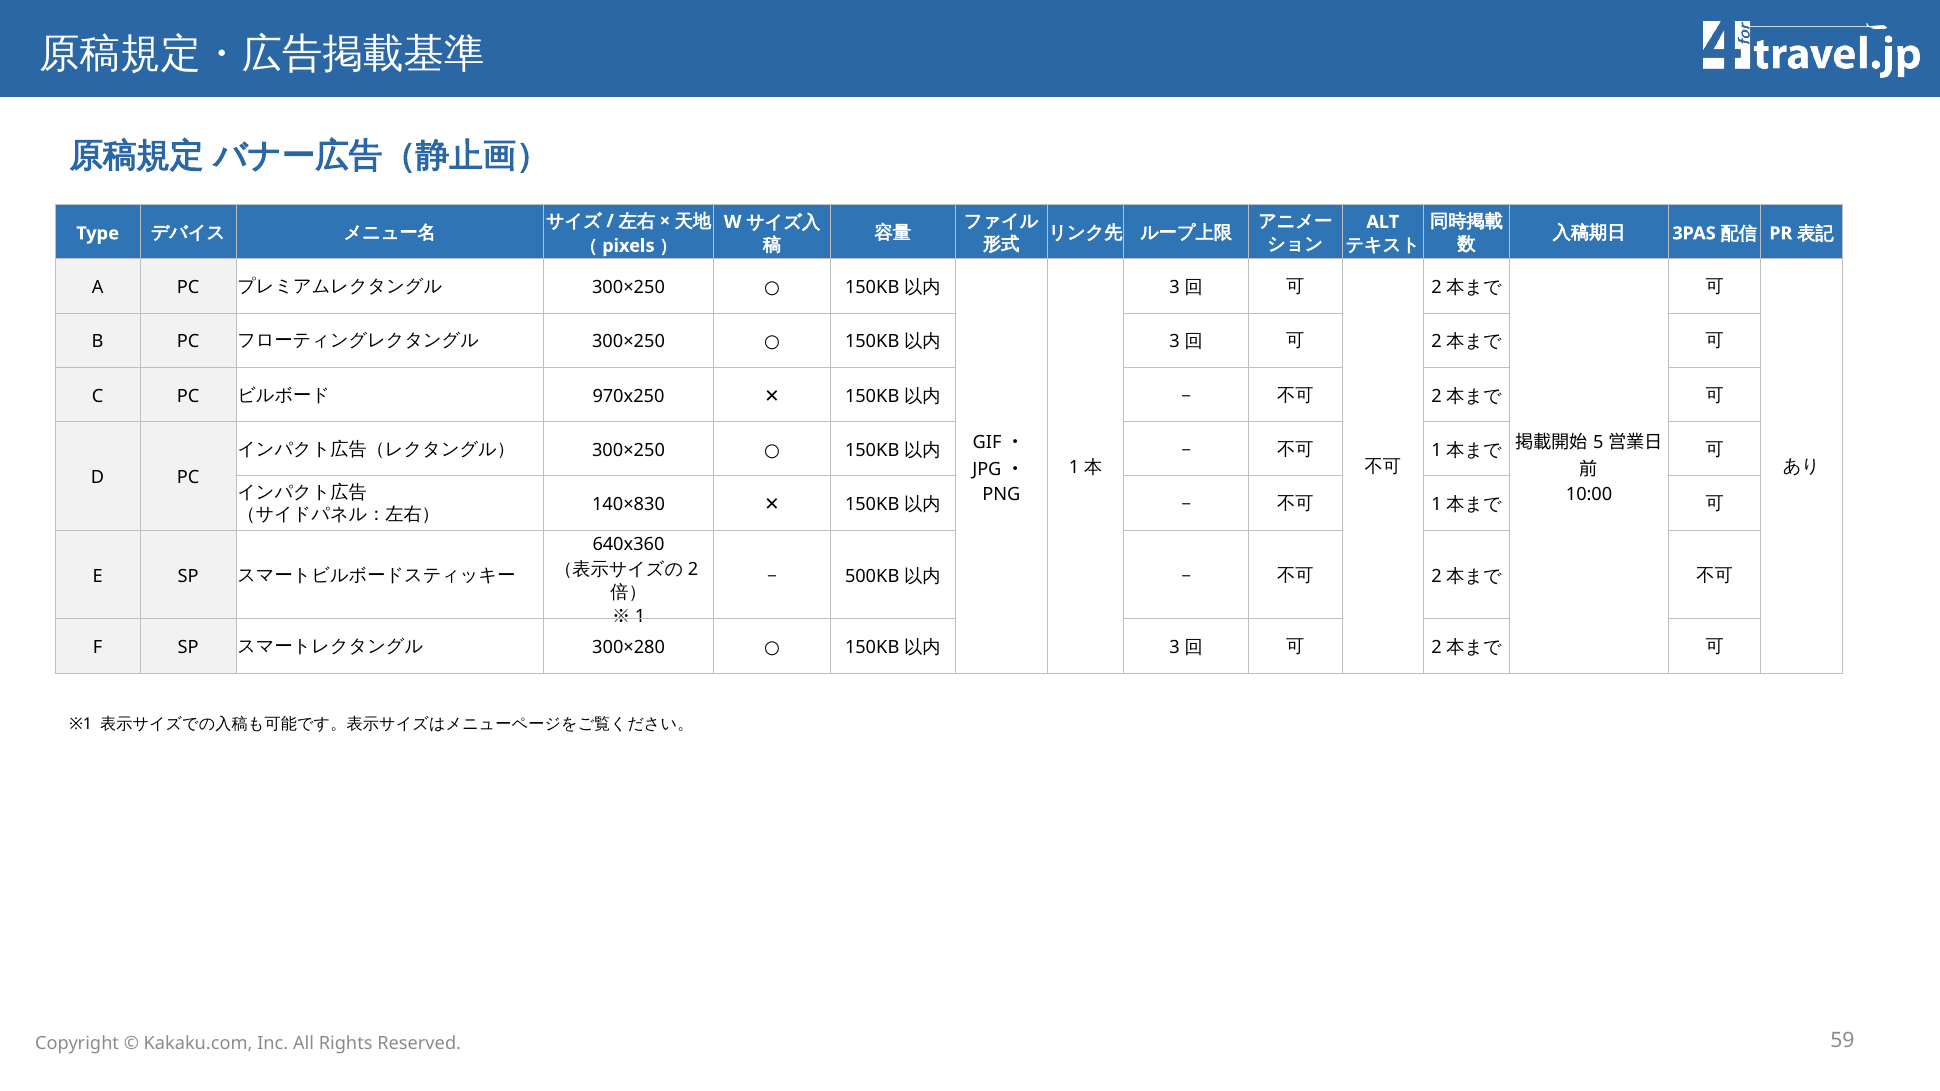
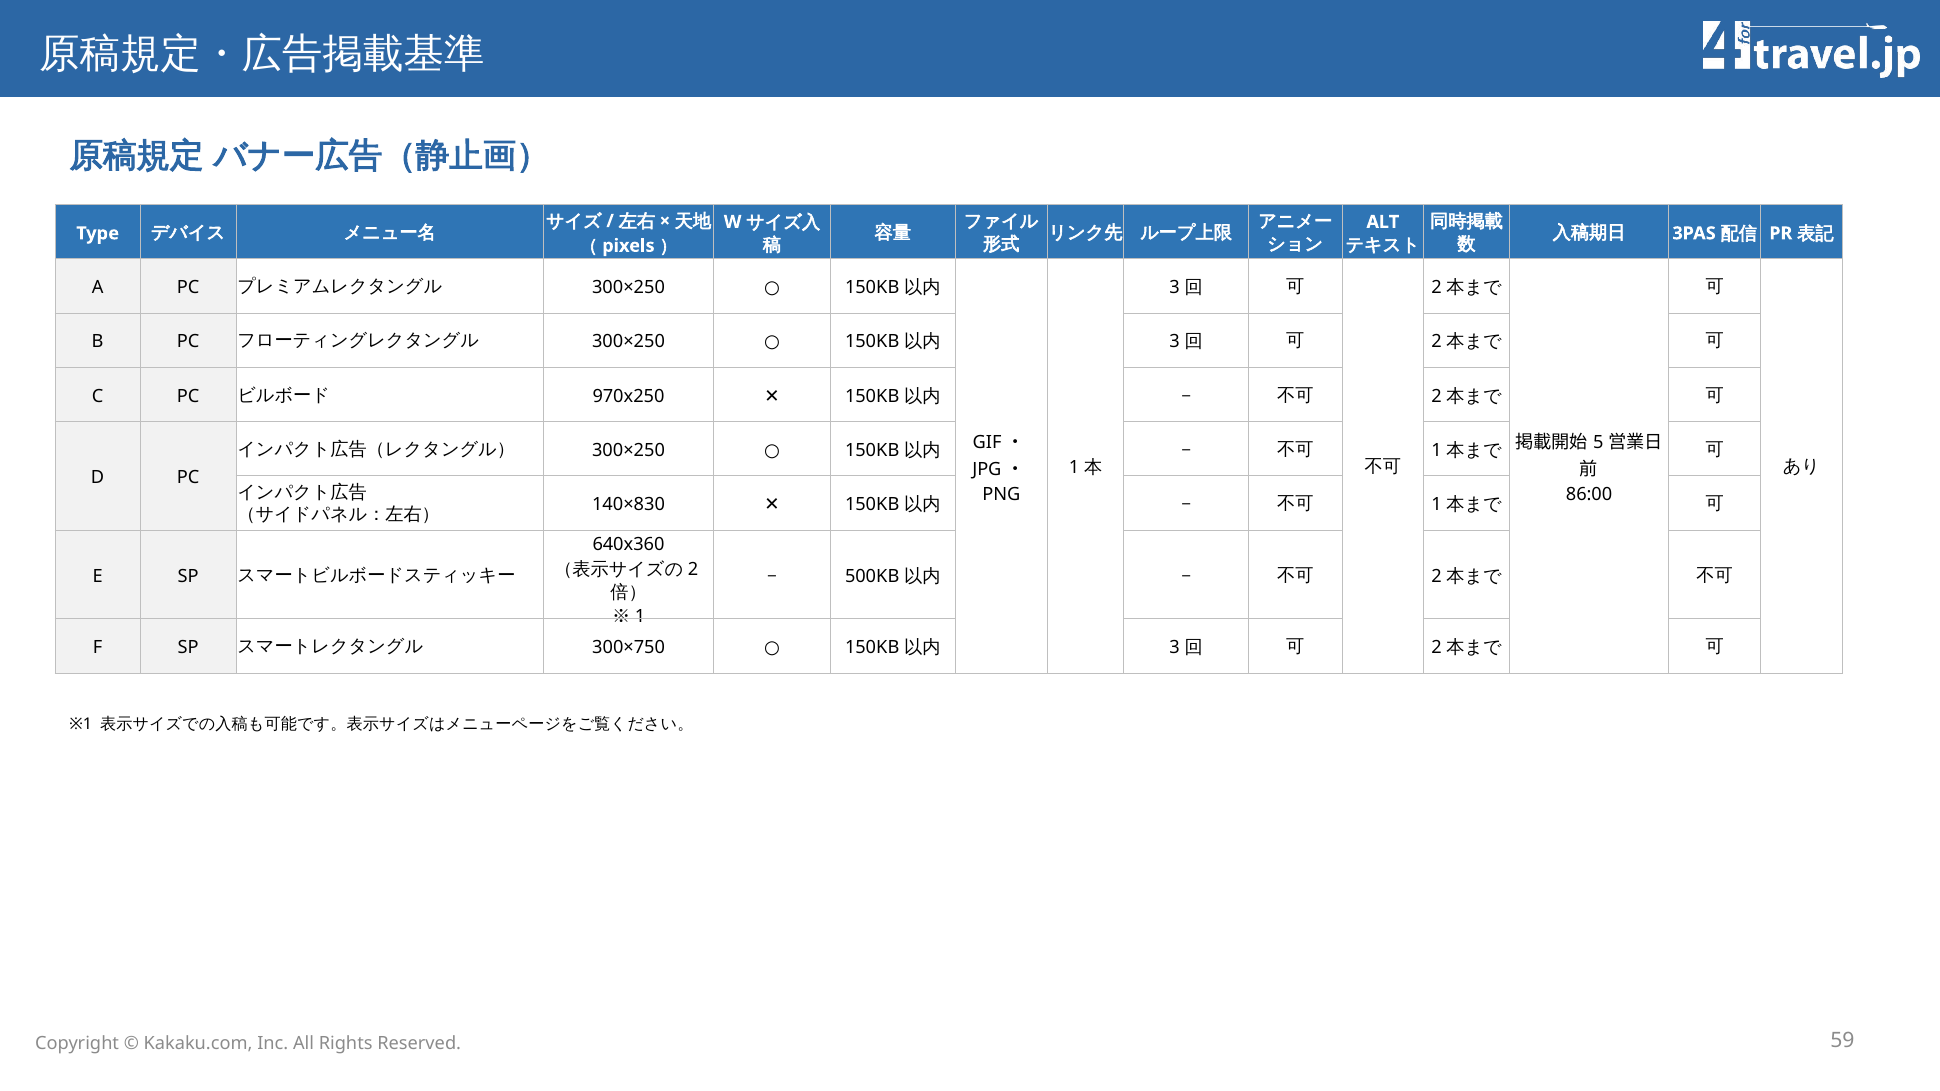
10:00: 10:00 -> 86:00 (1589, 494)
300×280: 300×280 -> 300×750 (629, 648)
